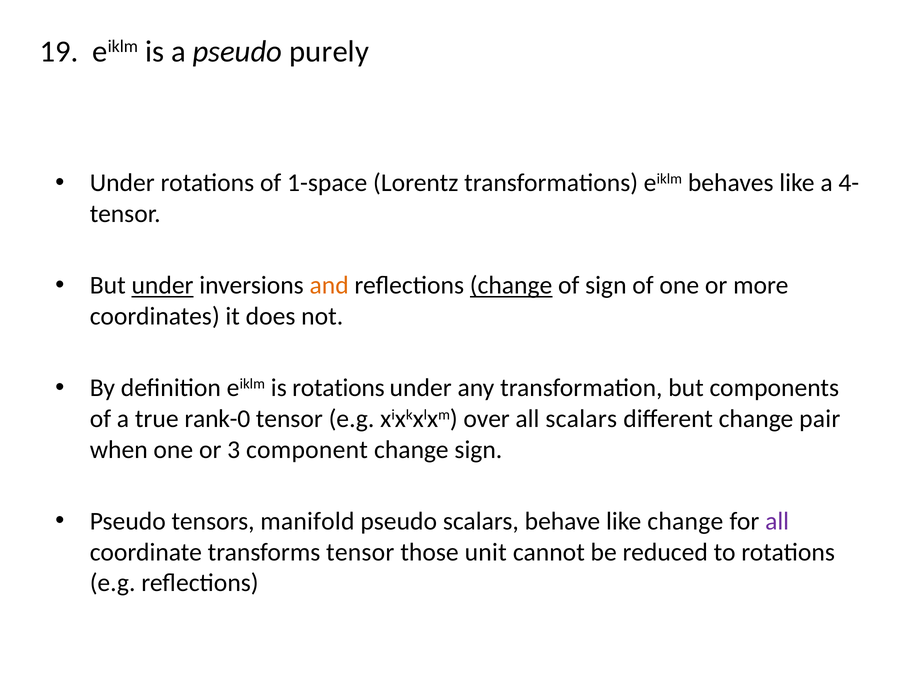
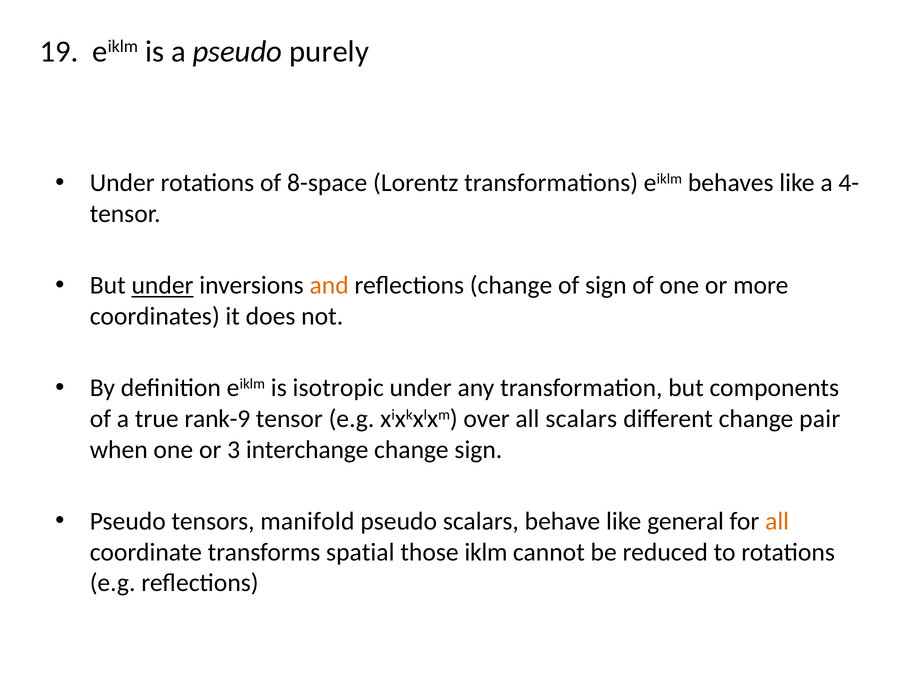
1-space: 1-space -> 8-space (327, 183)
change underline: present -> none (511, 285)
is rotations: rotations -> isotropic (338, 388)
rank-0: rank-0 -> rank-9 (217, 419)
component: component -> interchange (307, 449)
like change: change -> general (686, 521)
all colour: purple -> orange (777, 521)
transforms tensor: tensor -> spatial (360, 552)
unit: unit -> iklm (486, 552)
